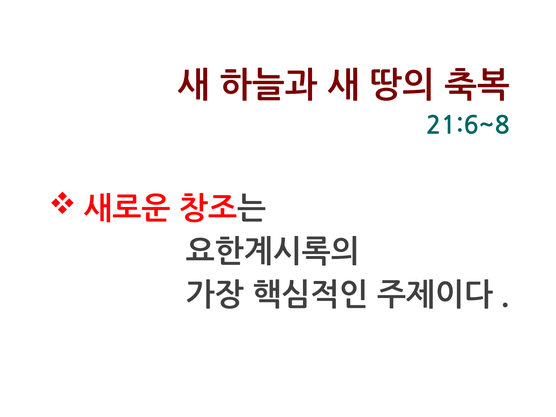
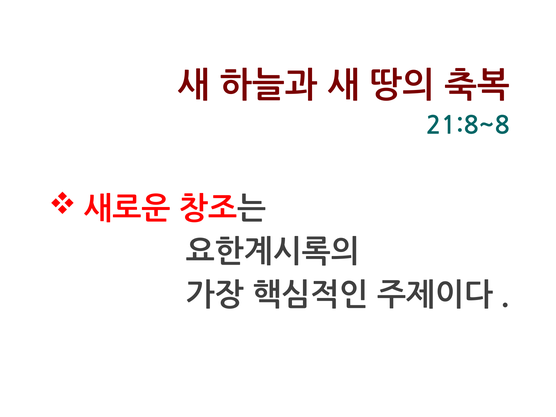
21:6~8: 21:6~8 -> 21:8~8 (468, 126)
